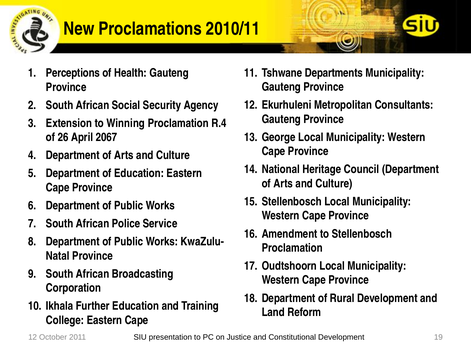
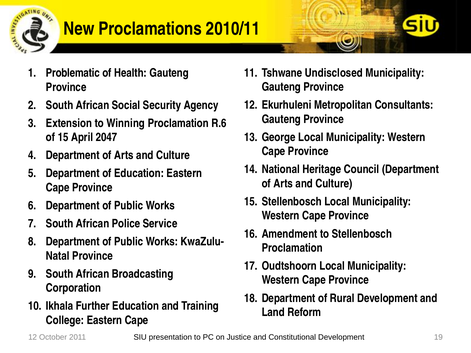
Perceptions: Perceptions -> Problematic (73, 73)
Departments: Departments -> Undisclosed (334, 73)
R.4: R.4 -> R.6 (219, 123)
of 26: 26 -> 15 (63, 137)
2067: 2067 -> 2047 (106, 137)
